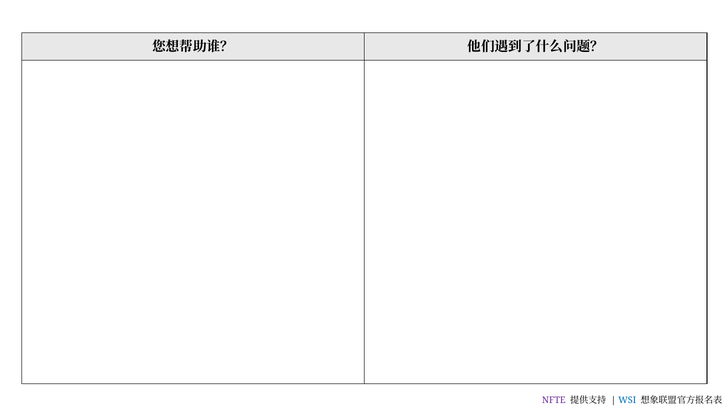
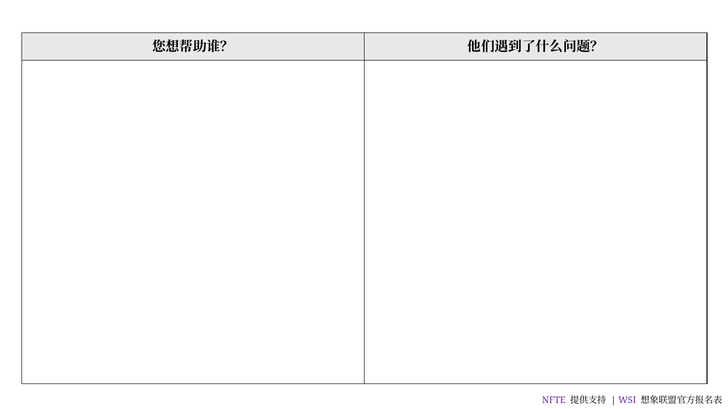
WSI colour: blue -> purple (627, 401)
